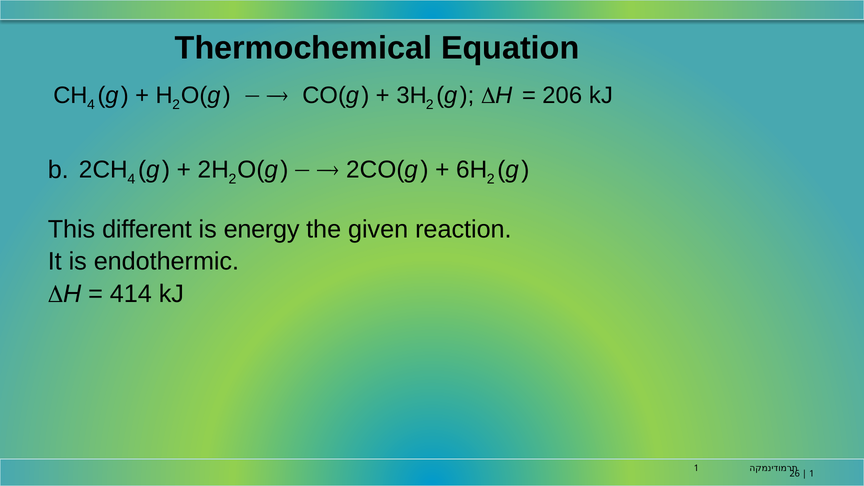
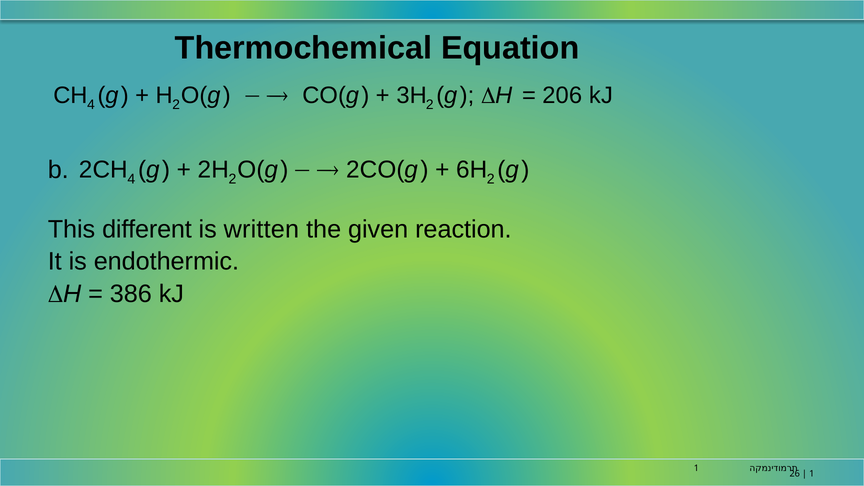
energy: energy -> written (261, 229)
414: 414 -> 386 (131, 294)
